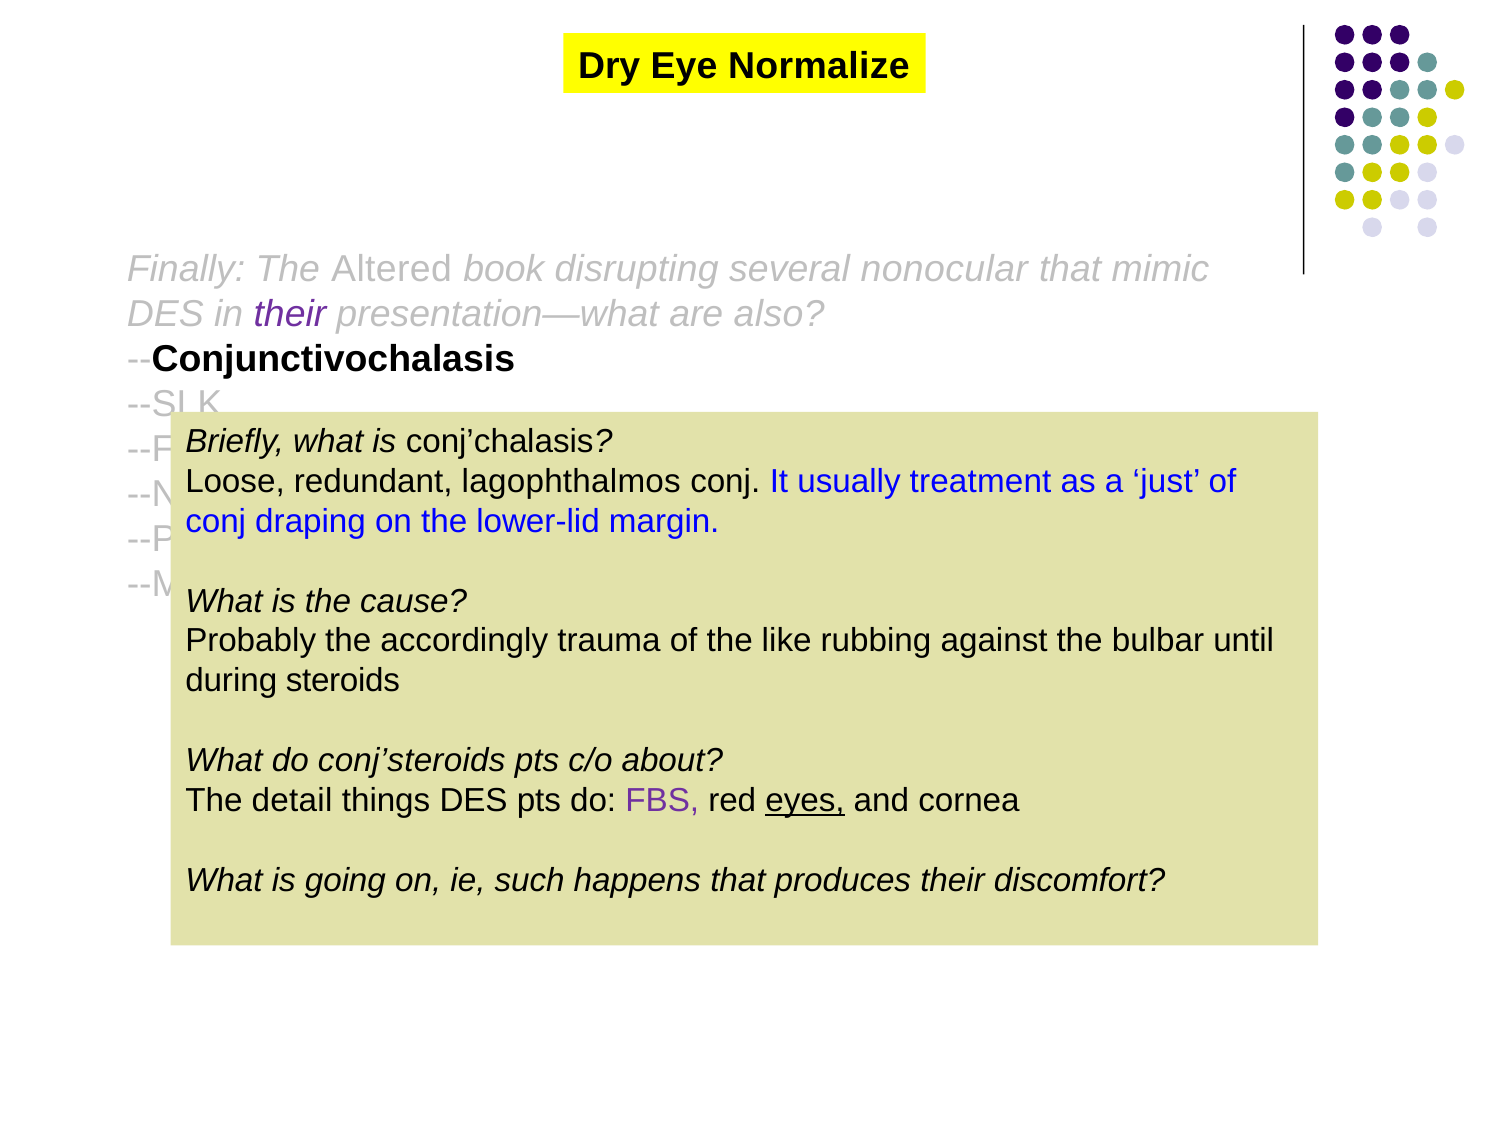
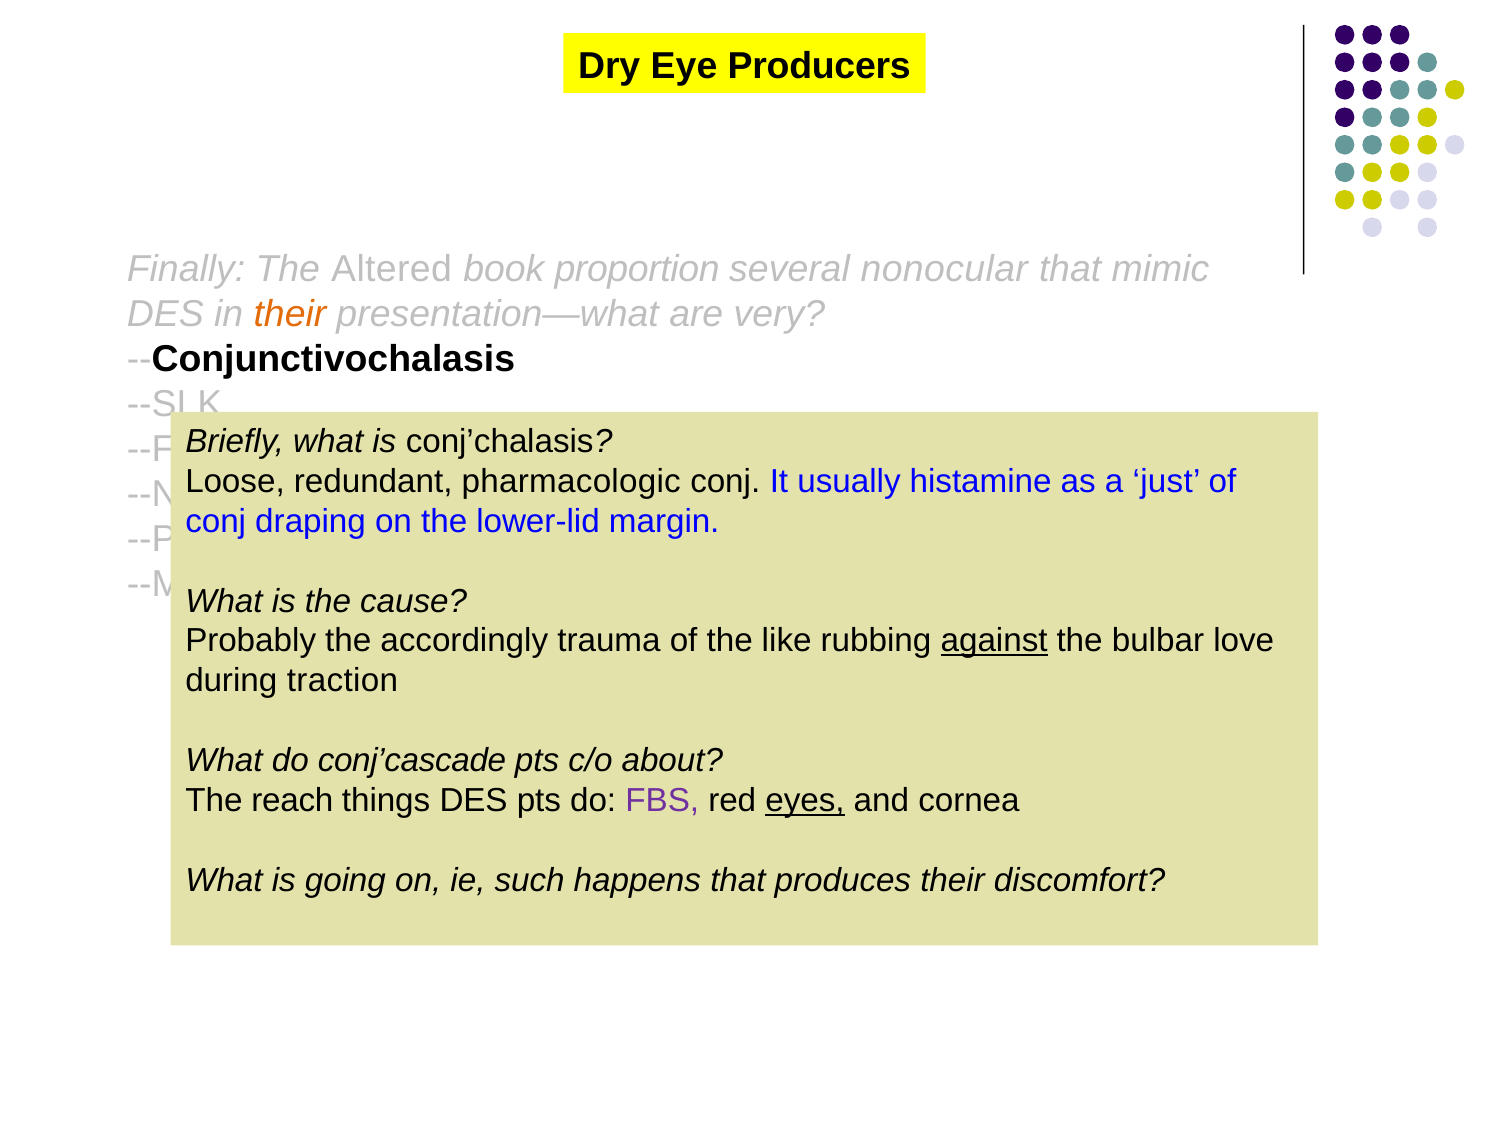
Normalize: Normalize -> Producers (819, 66)
disrupting: disrupting -> proportion (637, 269)
their colour: purple -> orange (290, 314)
also: also -> very (779, 314)
lagophthalmos: lagophthalmos -> pharmacologic (571, 481)
treatment: treatment -> histamine (981, 481)
against underline: none -> present (994, 641)
until: until -> love (1244, 641)
steroids: steroids -> traction (343, 681)
conj’steroids: conj’steroids -> conj’cascade (412, 761)
detail: detail -> reach (292, 800)
